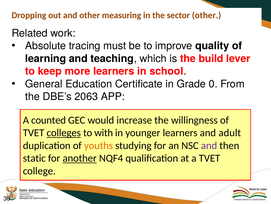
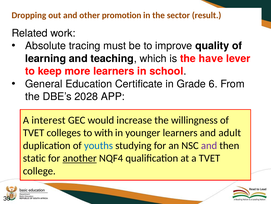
measuring: measuring -> promotion (122, 15)
sector other: other -> result (207, 15)
build: build -> have (211, 58)
0: 0 -> 6 (213, 84)
2063: 2063 -> 2028 (86, 96)
counted: counted -> interest (48, 120)
colleges underline: present -> none (64, 132)
youths colour: orange -> blue (98, 145)
